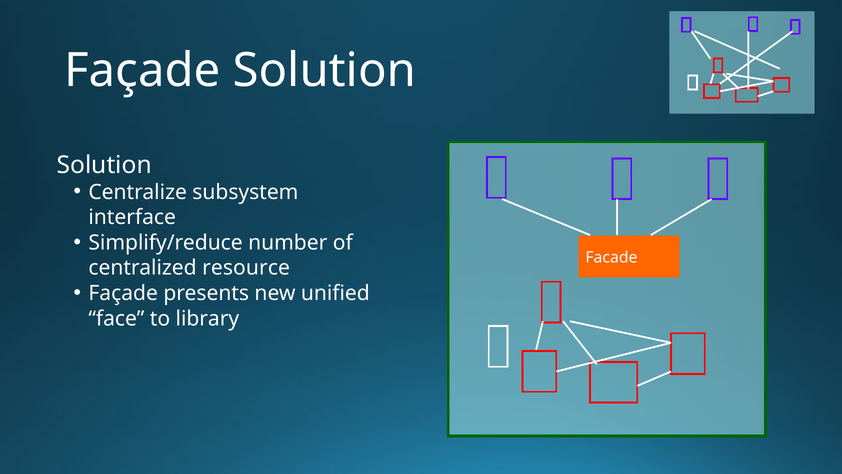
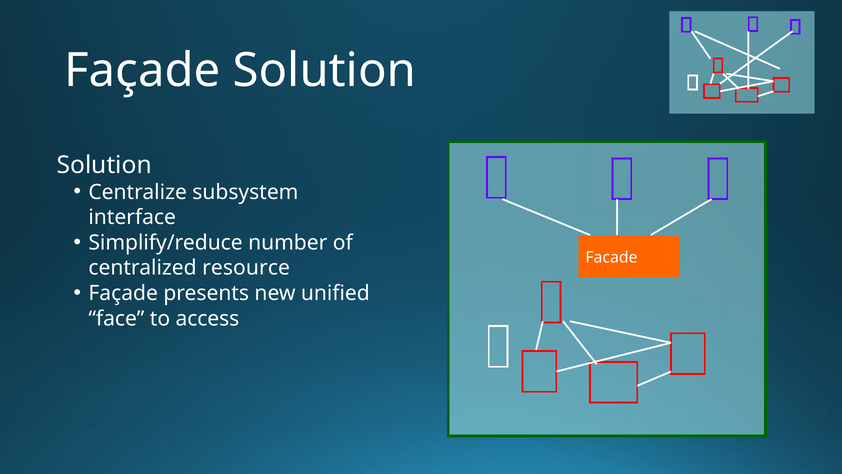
library: library -> access (207, 318)
